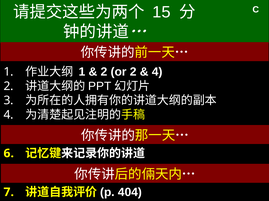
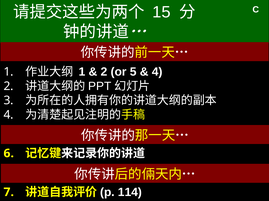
or 2: 2 -> 5 (133, 72)
404: 404 -> 114 (130, 193)
